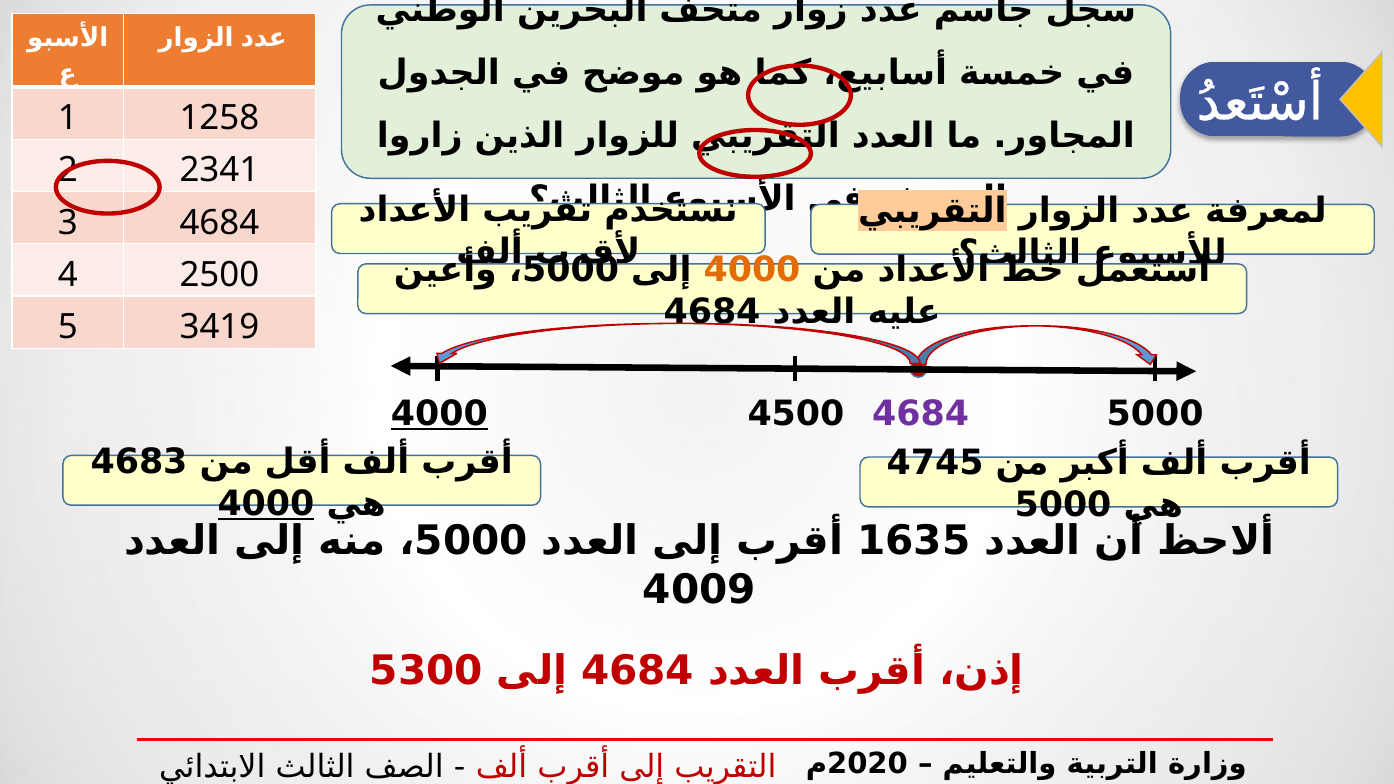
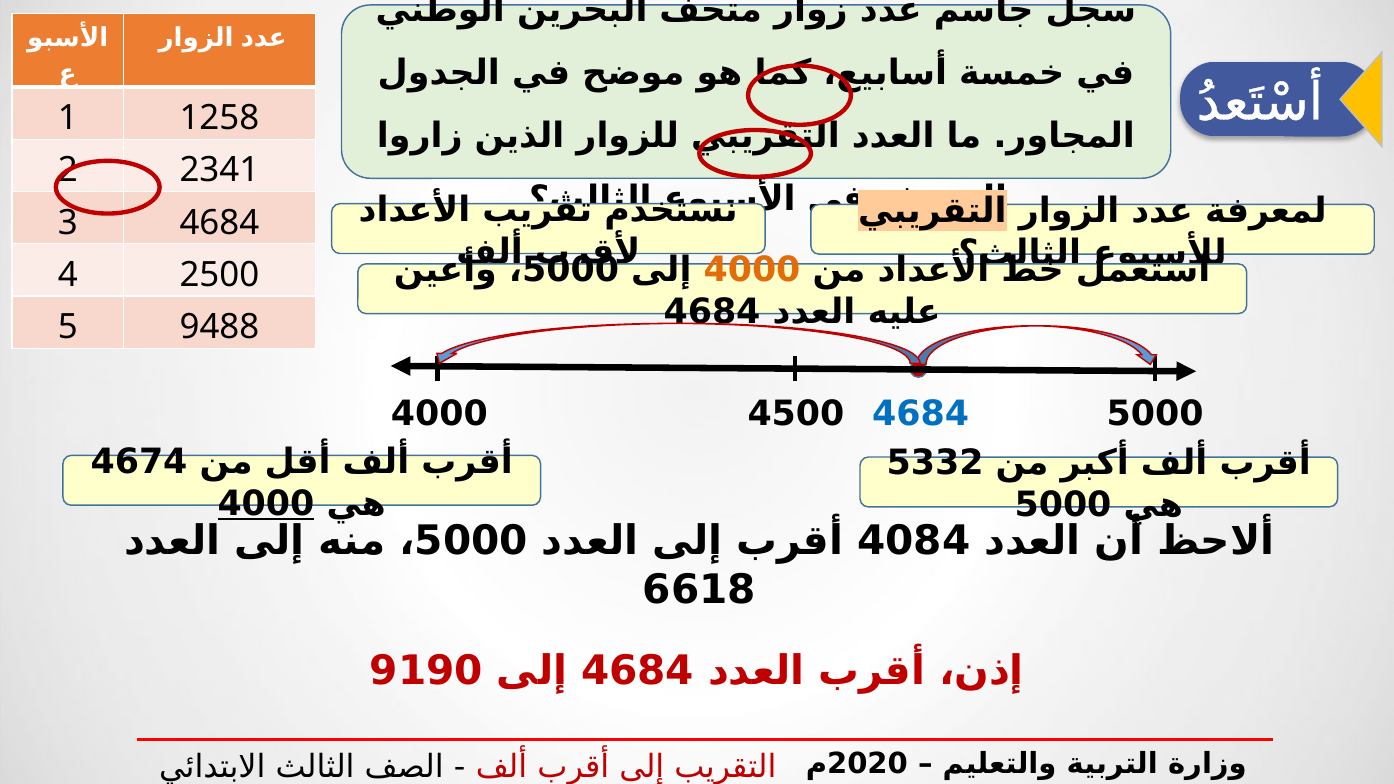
3419: 3419 -> 9488 (219, 327)
4000 underline: present -> none (439, 414)
4684 colour: purple -> blue (921, 414)
4683: 4683 -> 4674 (139, 462)
4745: 4745 -> 5332 (935, 464)
1635: 1635 -> 4084 (914, 542)
4009: 4009 -> 6618 (699, 590)
5300: 5300 -> 9190 (426, 671)
